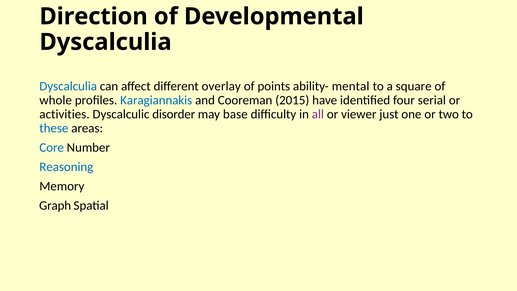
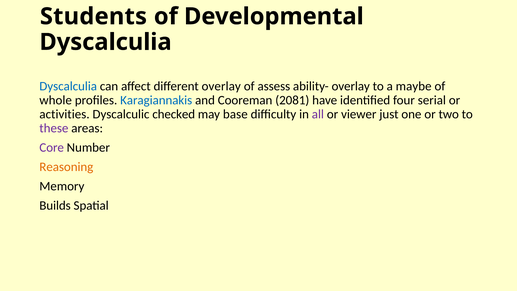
Direction: Direction -> Students (93, 16)
points: points -> assess (274, 86)
ability- mental: mental -> overlay (351, 86)
square: square -> maybe (414, 86)
2015: 2015 -> 2081 (292, 100)
disorder: disorder -> checked (174, 114)
these colour: blue -> purple (54, 128)
Core colour: blue -> purple (52, 147)
Reasoning colour: blue -> orange (66, 167)
Graph: Graph -> Builds (55, 205)
